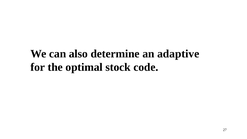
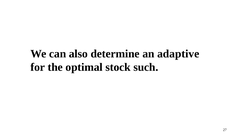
code: code -> such (146, 67)
